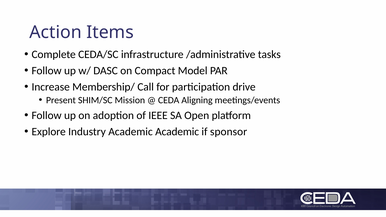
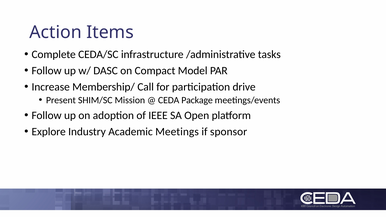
Aligning: Aligning -> Package (197, 100)
Academic Academic: Academic -> Meetings (177, 132)
